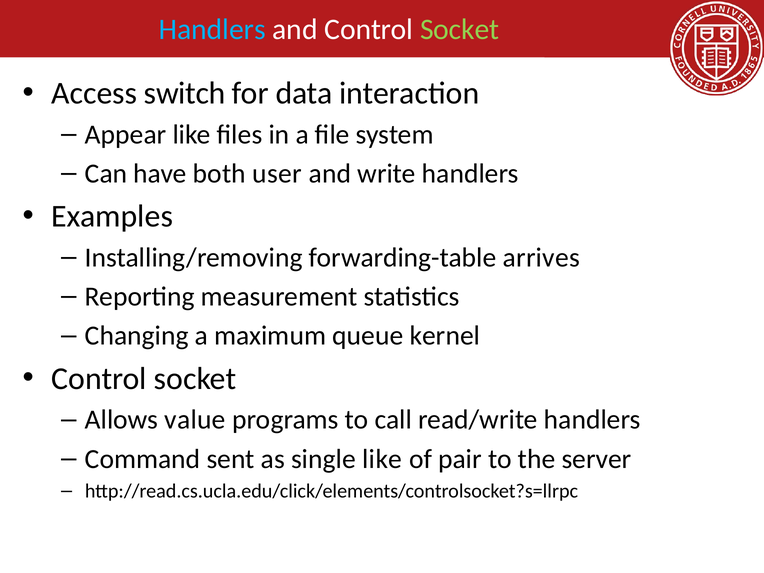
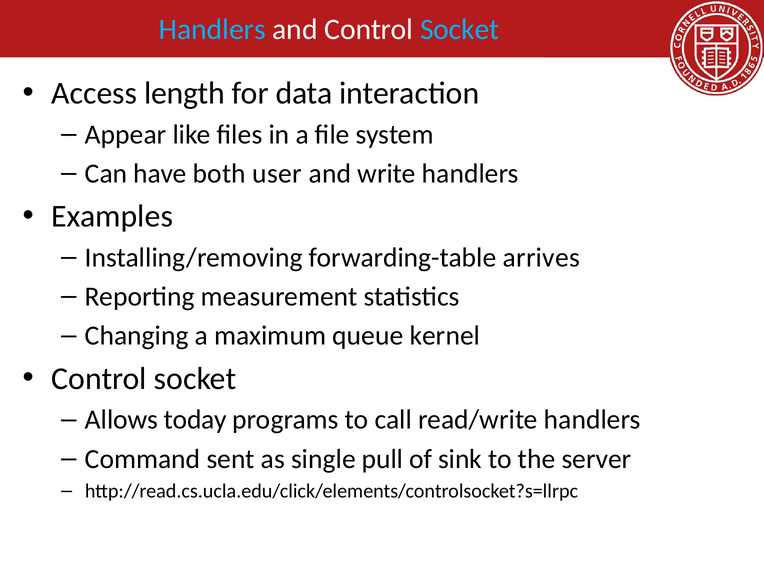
Socket colour: light green -> light blue (460, 29)
switch: switch -> length (185, 93)
value: value -> today (195, 420)
single like: like -> pull (382, 459)
pair: pair -> sink (460, 459)
